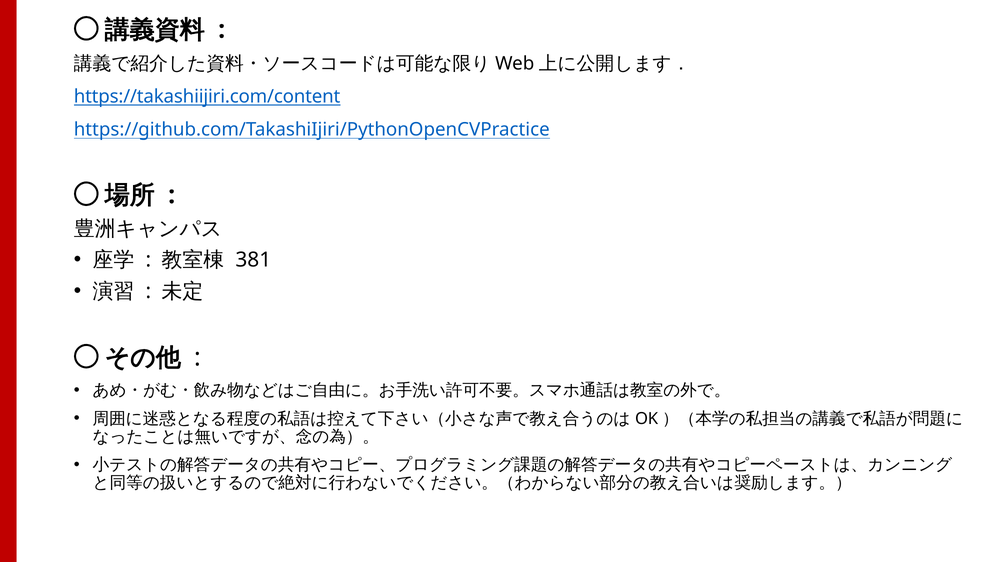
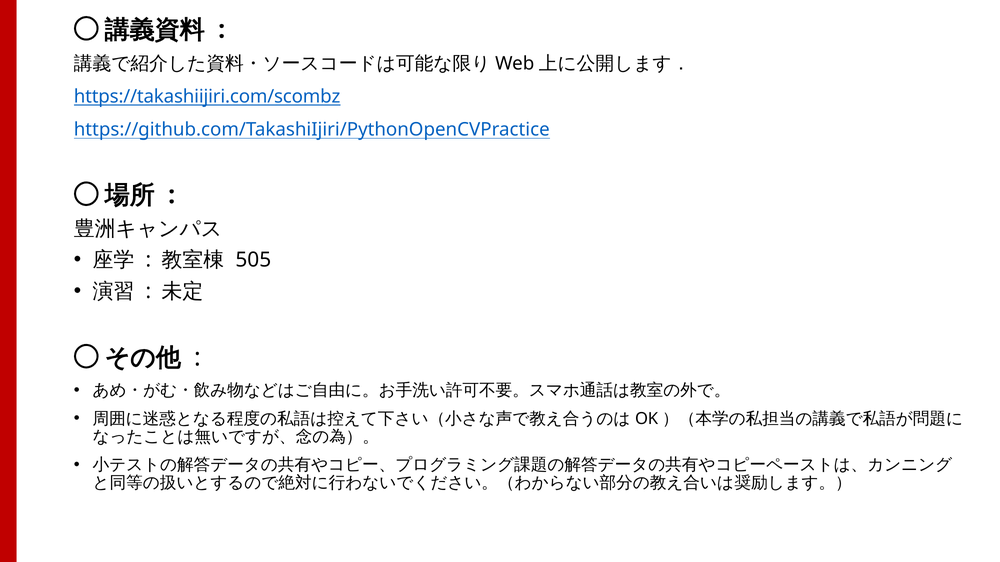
https://takashiijiri.com/content: https://takashiijiri.com/content -> https://takashiijiri.com/scombz (207, 97)
381: 381 -> 505 (253, 260)
